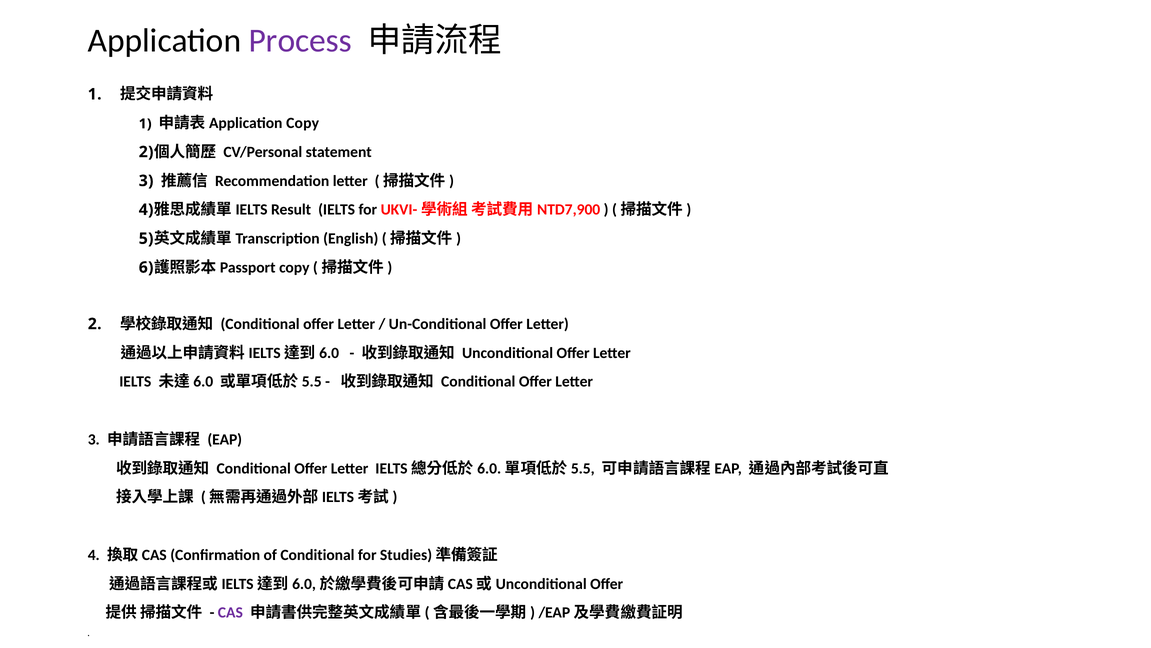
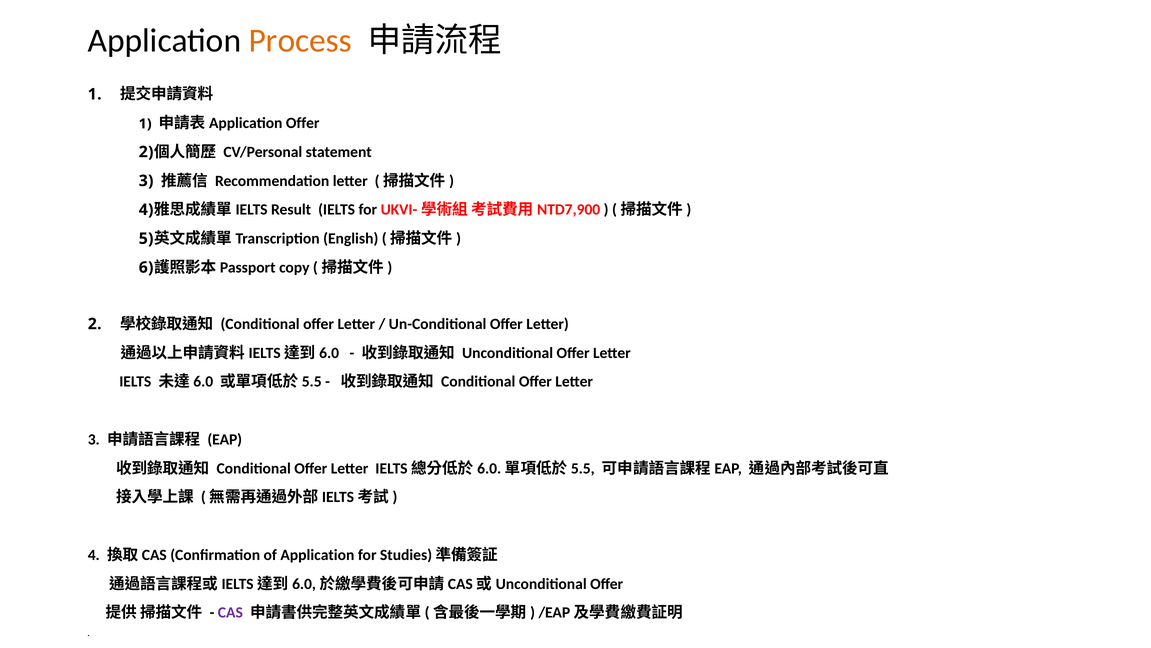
Process colour: purple -> orange (300, 41)
Copy: Copy -> Offer (303, 123)
of Conditional: Conditional -> Application (317, 554)
